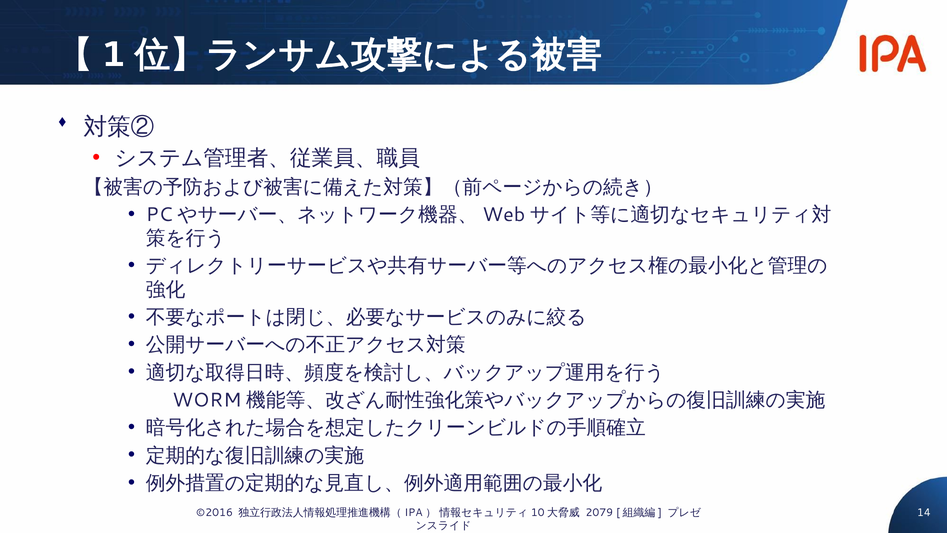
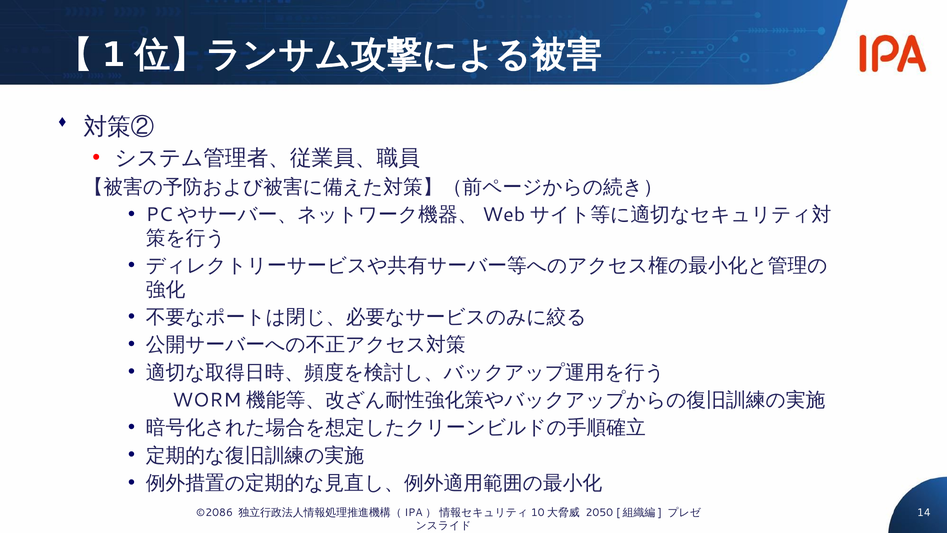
©2016: ©2016 -> ©2086 (214, 512)
2079: 2079 -> 2050 (599, 512)
